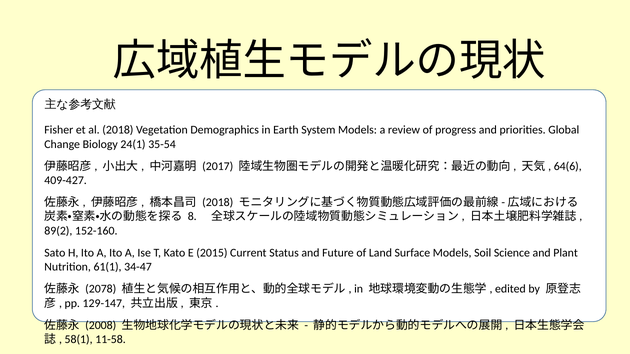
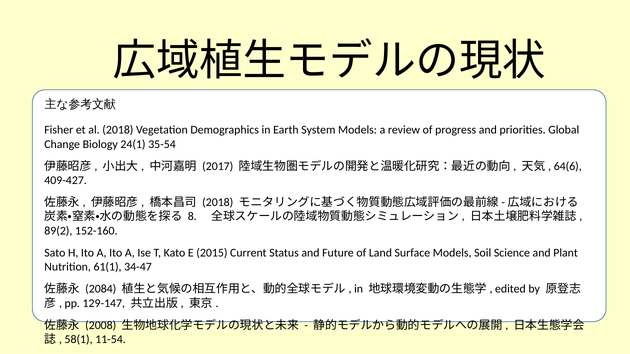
2078: 2078 -> 2084 (101, 289)
11-58: 11-58 -> 11-54 (111, 340)
